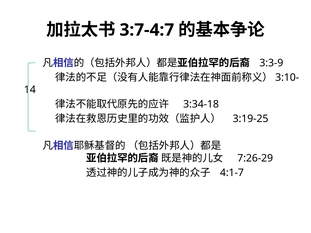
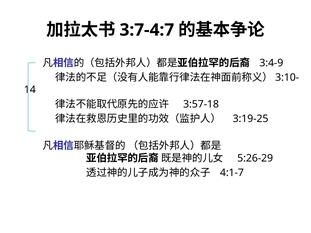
3:3-9: 3:3-9 -> 3:4-9 (271, 63)
3:34-18: 3:34-18 -> 3:57-18 (201, 104)
7:26-29: 7:26-29 -> 5:26-29 (255, 158)
